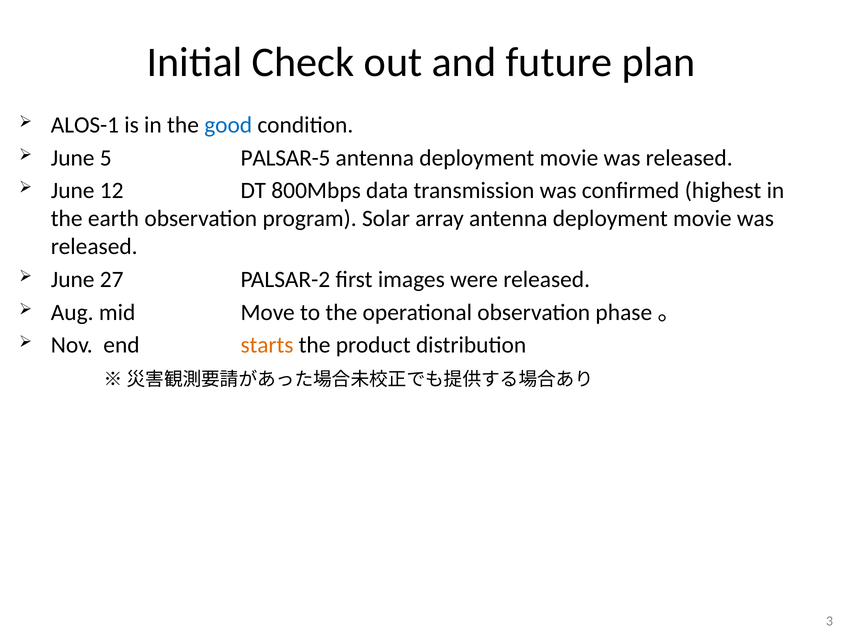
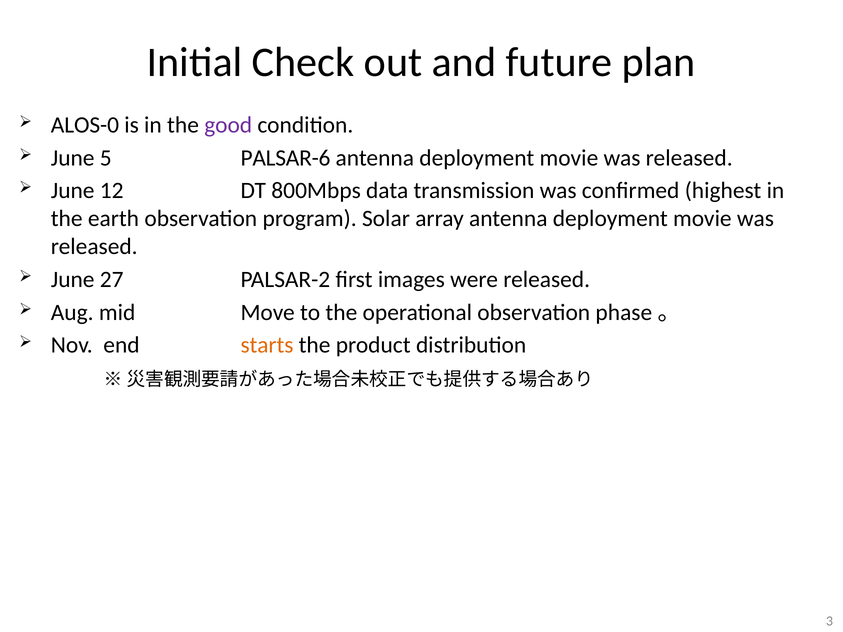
ALOS-1: ALOS-1 -> ALOS-0 (85, 125)
good colour: blue -> purple (228, 125)
PALSAR-5: PALSAR-5 -> PALSAR-6 (285, 158)
